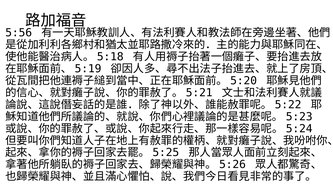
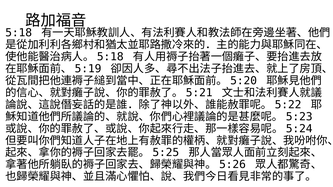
5:56: 5:56 -> 5:18 (19, 33)
